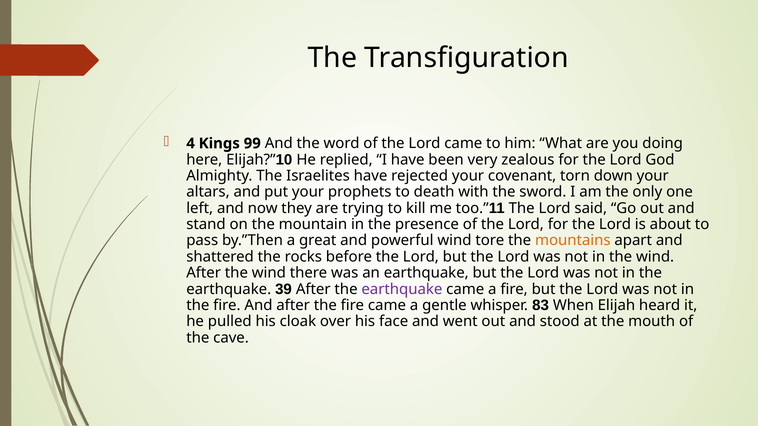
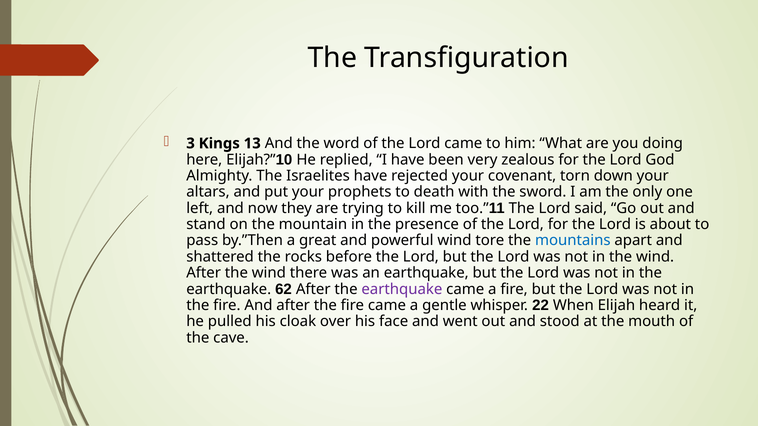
4: 4 -> 3 (191, 144)
99: 99 -> 13 (252, 144)
mountains colour: orange -> blue (573, 241)
39: 39 -> 62 (283, 289)
83: 83 -> 22 (541, 306)
